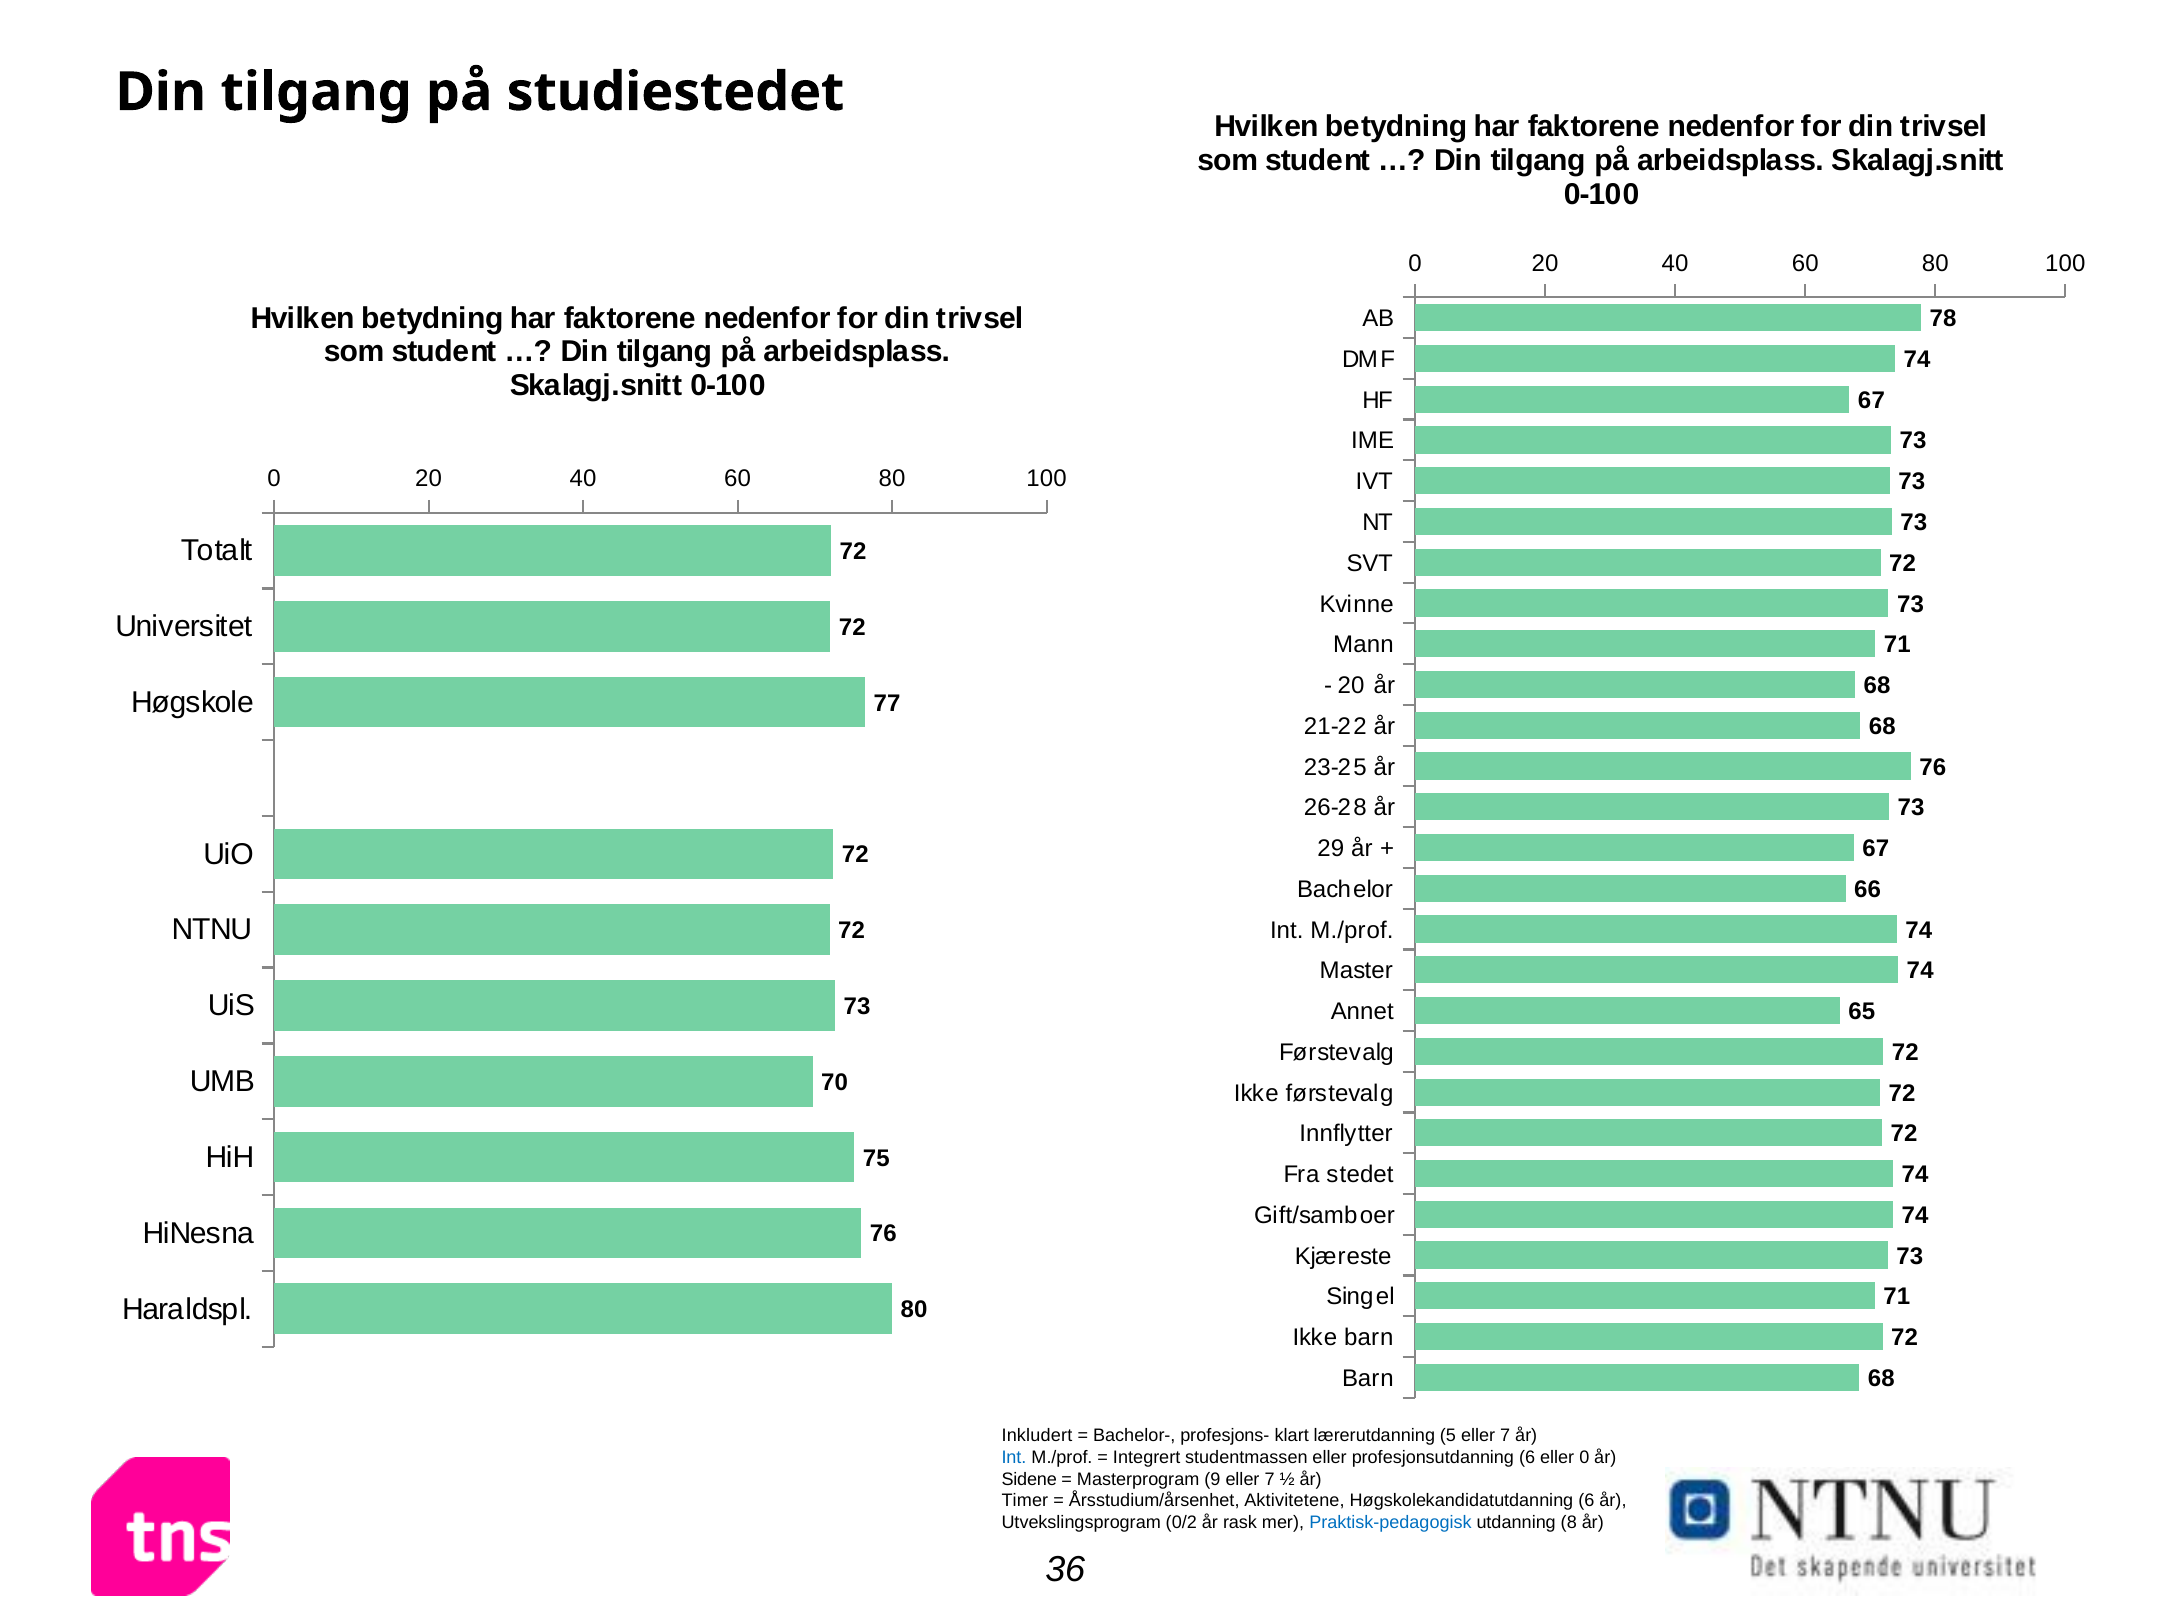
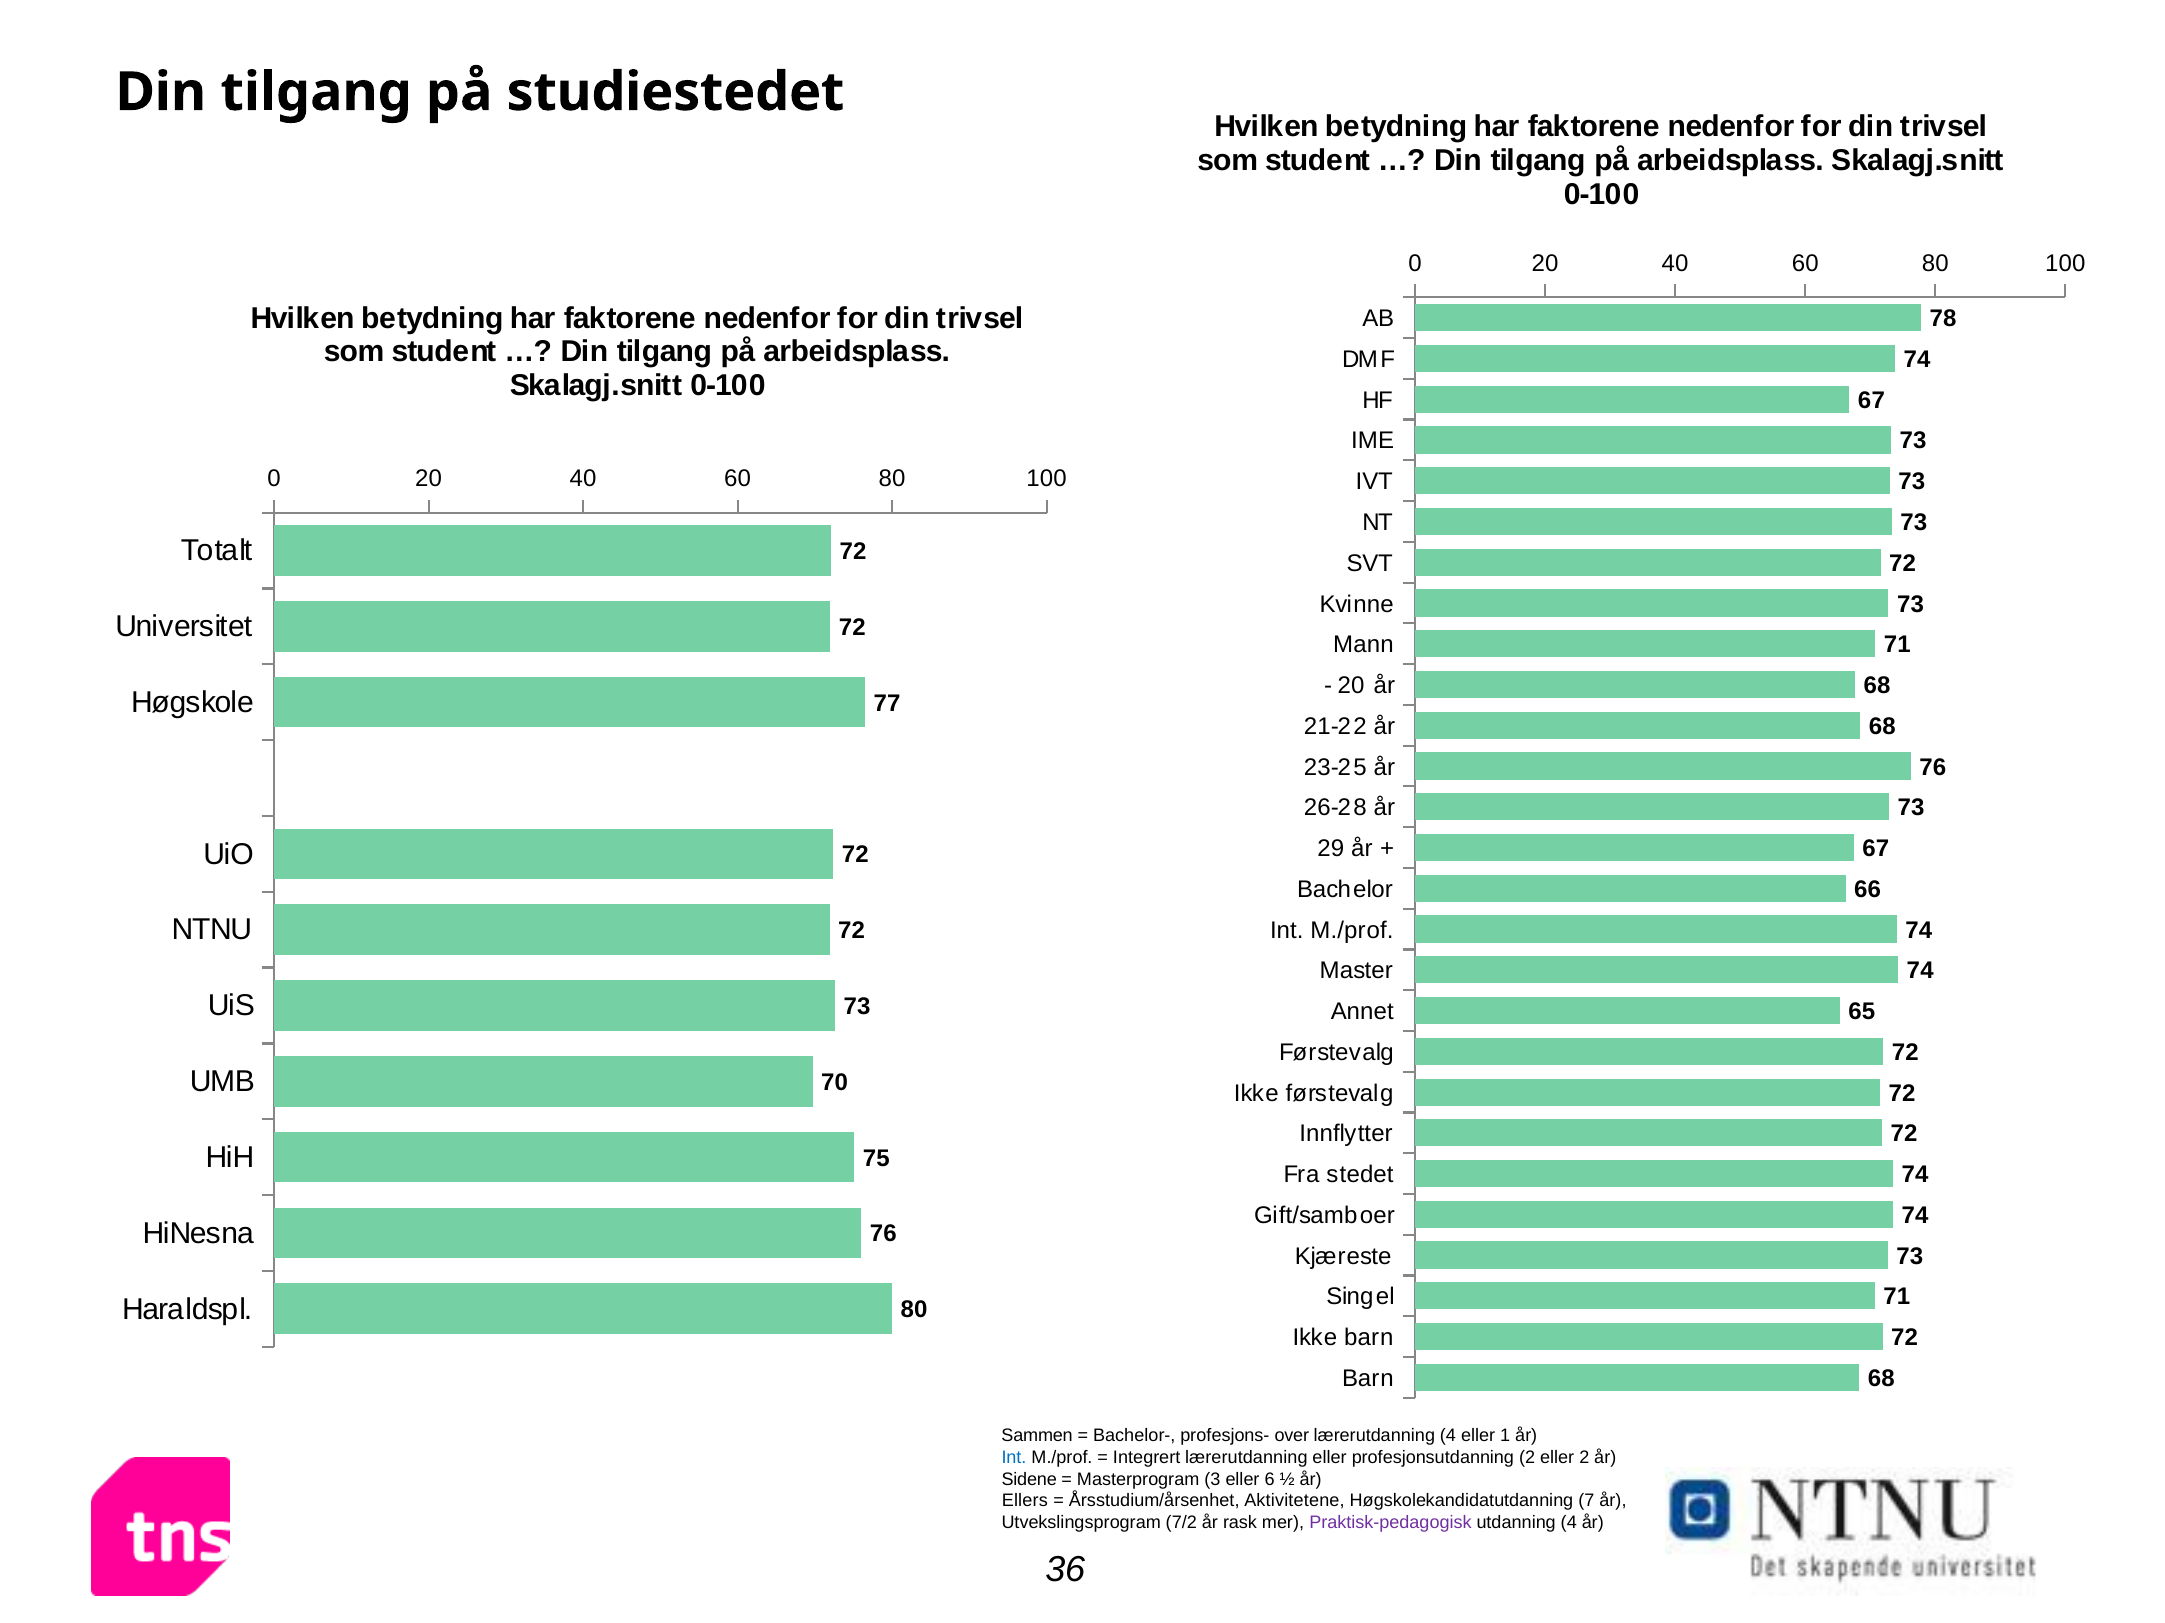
Inkludert: Inkludert -> Sammen (1037, 1436)
klart: klart -> over (1292, 1436)
lærerutdanning 5: 5 -> 4 (1448, 1436)
7: 7 -> 1 (1505, 1436)
Integrert studentmassen: studentmassen -> lærerutdanning (1246, 1458)
profesjonsutdanning 6: 6 -> 2 (1527, 1458)
eller 0: 0 -> 2 (1584, 1458)
9: 9 -> 3 (1212, 1480)
7: 7 -> 6 (1270, 1480)
Timer: Timer -> Ellers (1025, 1501)
Høgskolekandidatutdanning 6: 6 -> 7 (1586, 1501)
0/2: 0/2 -> 7/2 (1181, 1523)
Praktisk-pedagogisk colour: blue -> purple (1390, 1523)
utdanning 8: 8 -> 4 (1569, 1523)
